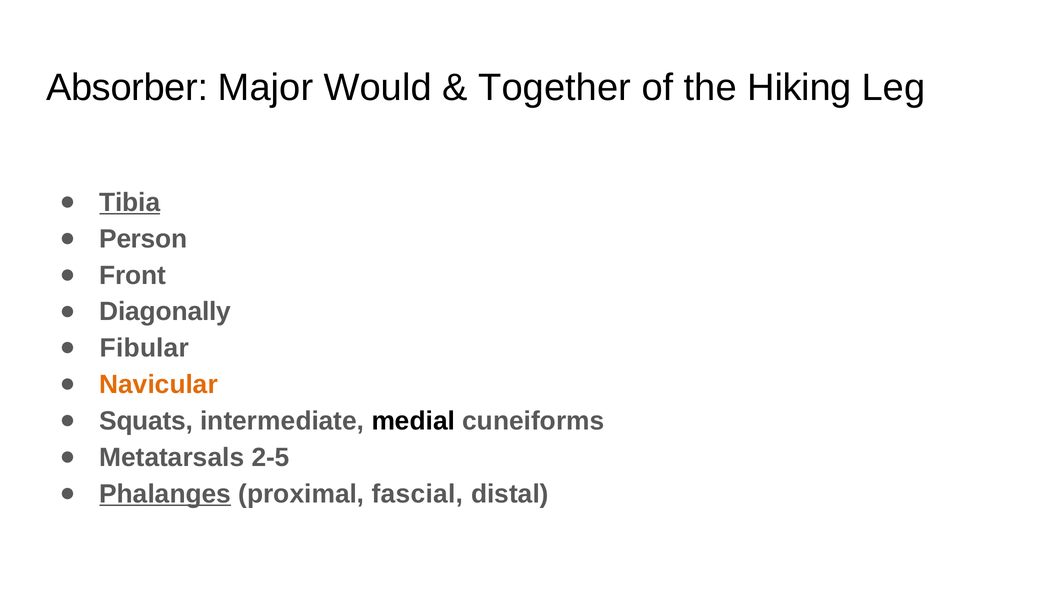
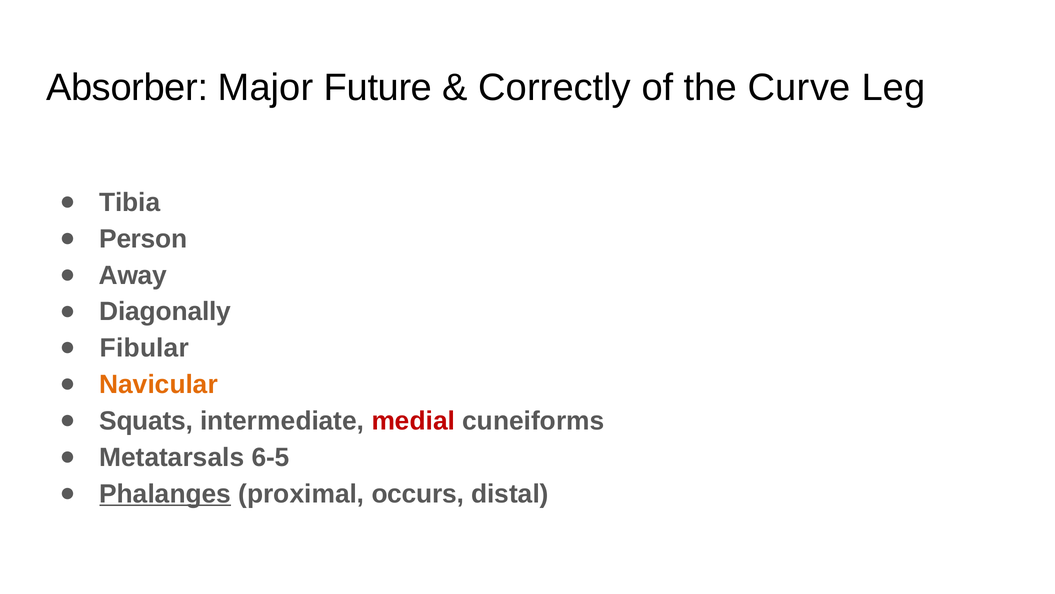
Would: Would -> Future (378, 87)
Together: Together -> Correctly (555, 87)
Hiking: Hiking -> Curve (799, 87)
Tibia underline: present -> none (130, 202)
Front: Front -> Away (133, 275)
medial colour: black -> red (413, 421)
2-5: 2-5 -> 6-5 (271, 457)
fascial: fascial -> occurs (418, 493)
